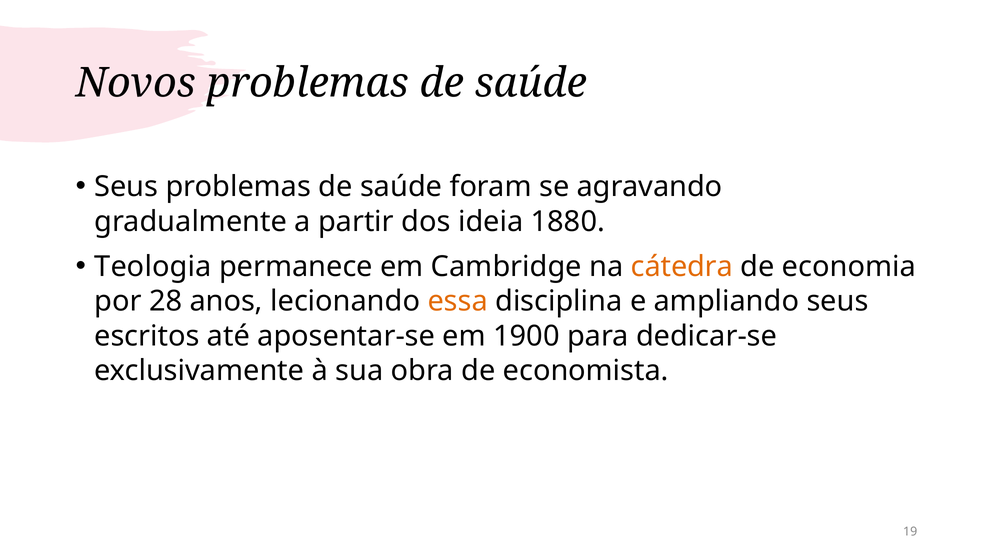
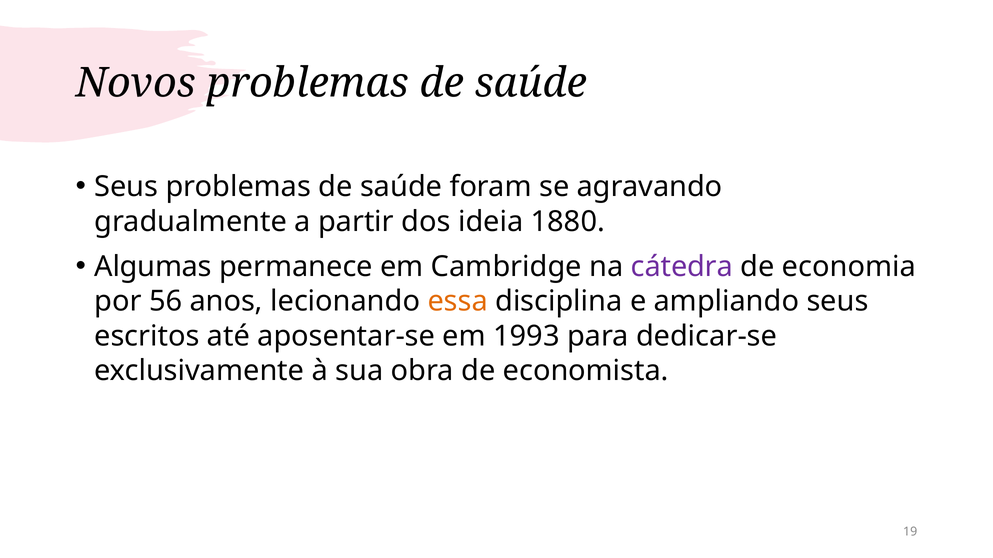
Teologia: Teologia -> Algumas (153, 267)
cátedra colour: orange -> purple (682, 267)
28: 28 -> 56 (166, 302)
1900: 1900 -> 1993 (526, 336)
